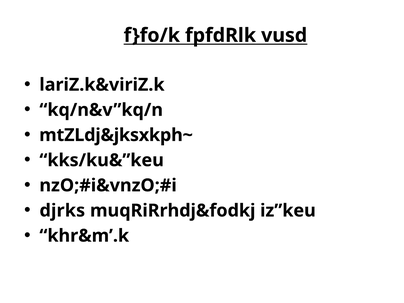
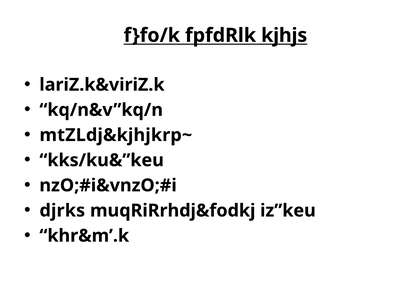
vusd: vusd -> kjhjs (284, 35)
mtZLdj&jksxkph~: mtZLdj&jksxkph~ -> mtZLdj&kjhjkrp~ (116, 135)
